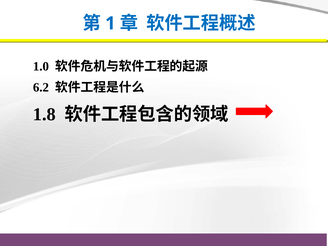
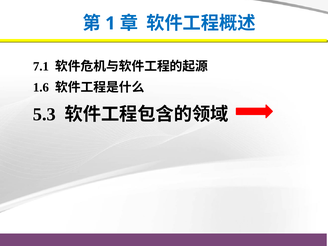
1.0: 1.0 -> 7.1 (41, 67)
6.2: 6.2 -> 1.6 (41, 87)
1.8: 1.8 -> 5.3 (44, 114)
